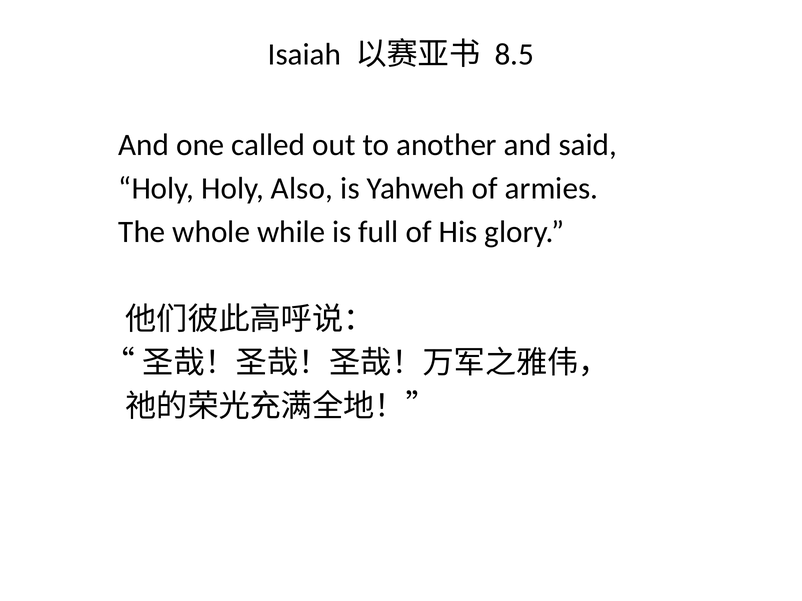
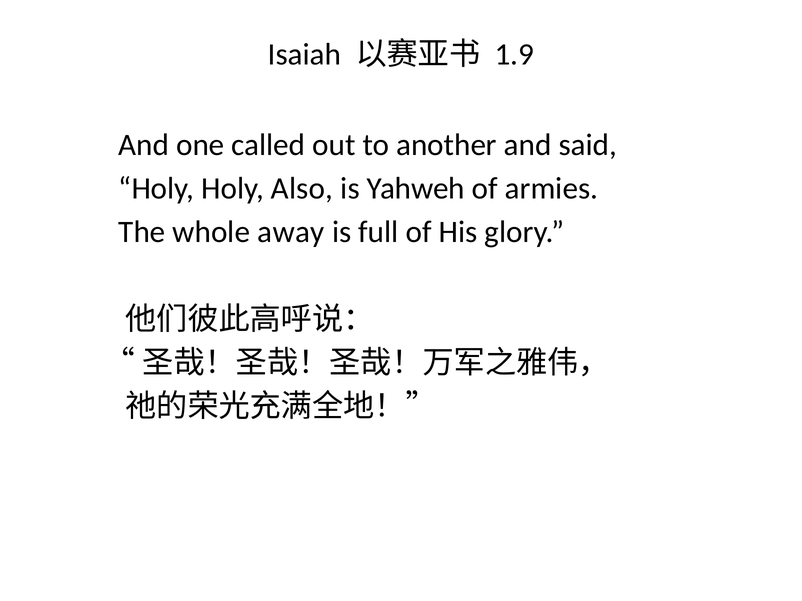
8.5: 8.5 -> 1.9 (514, 54)
while: while -> away (291, 232)
